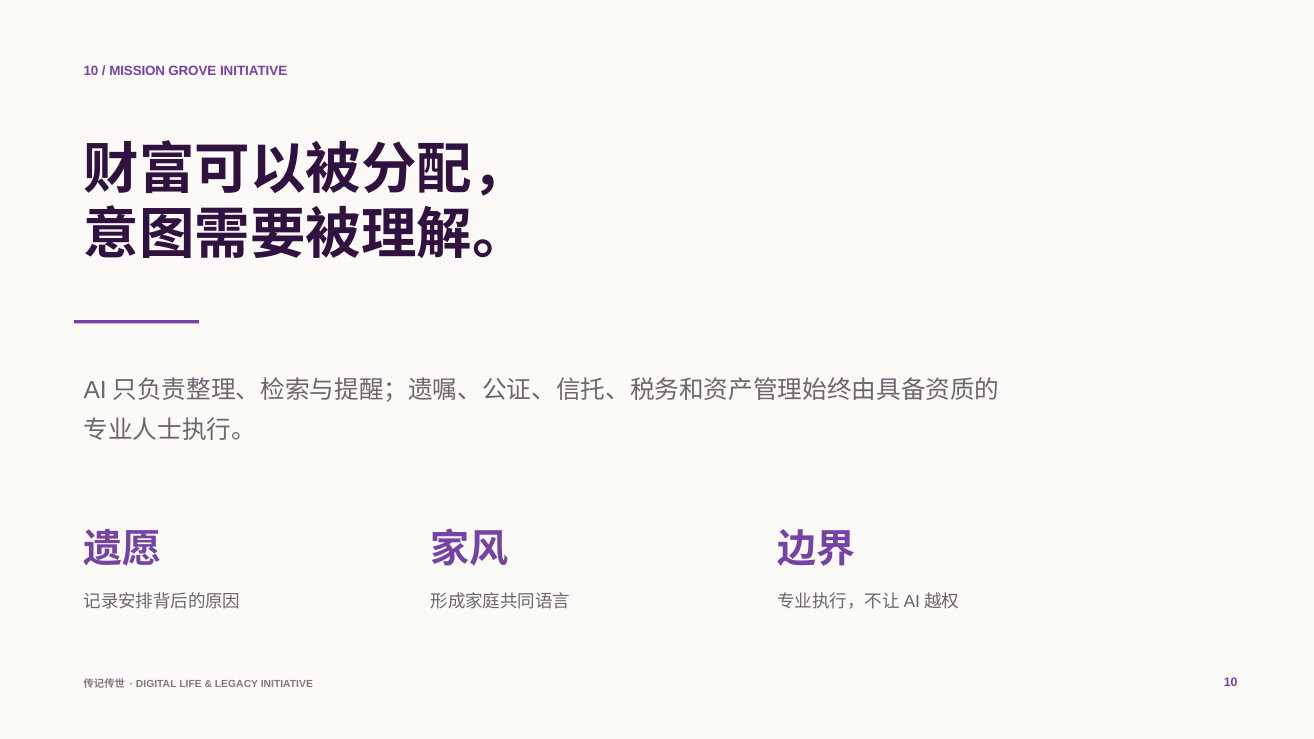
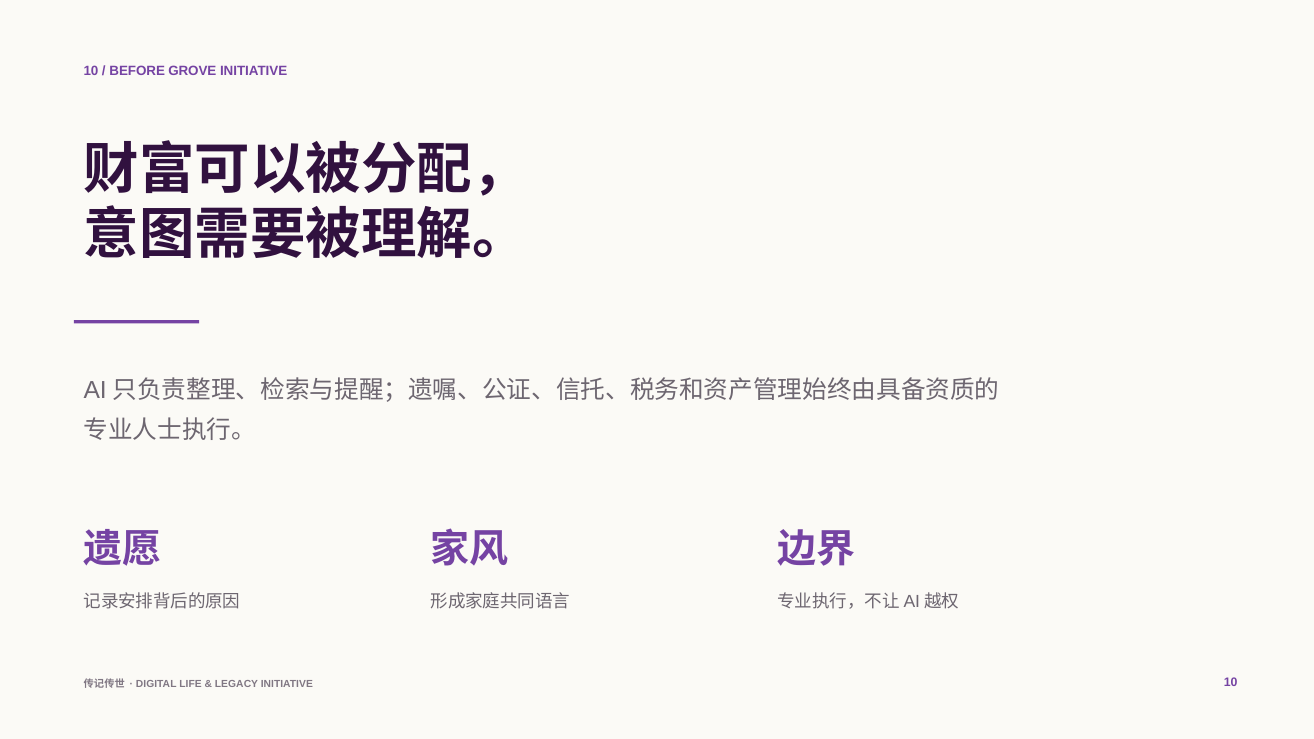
MISSION: MISSION -> BEFORE (137, 71)
